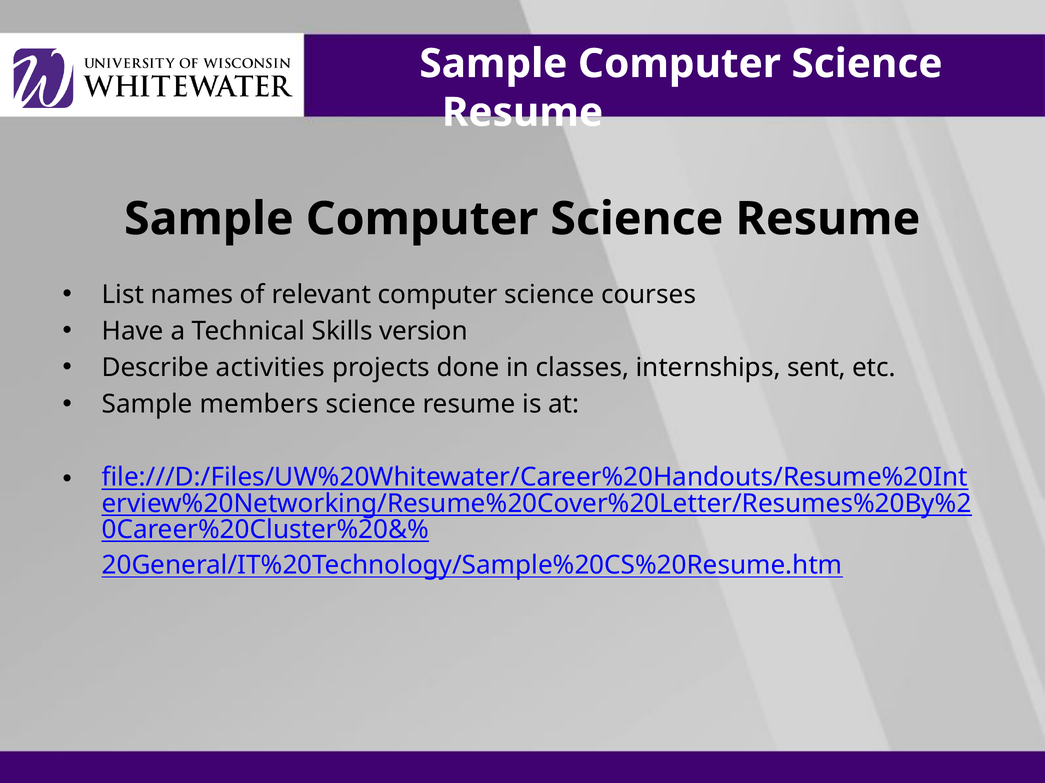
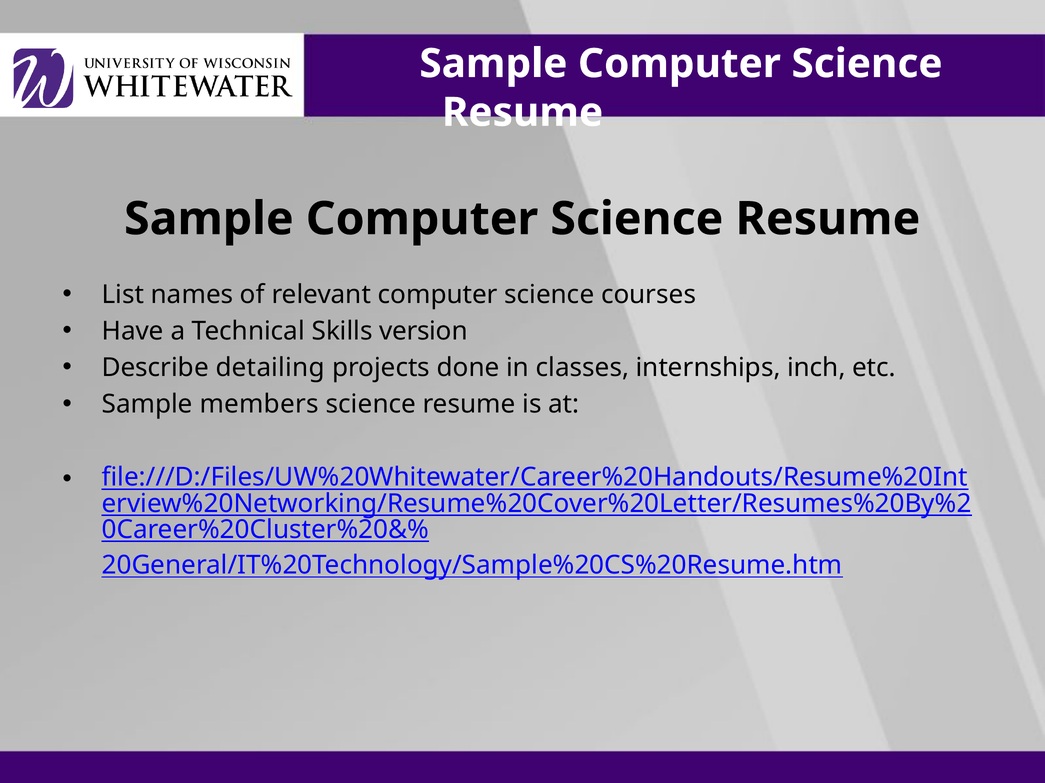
activities: activities -> detailing (270, 368)
sent: sent -> inch (816, 368)
